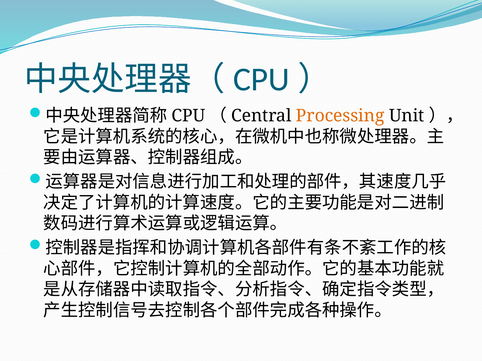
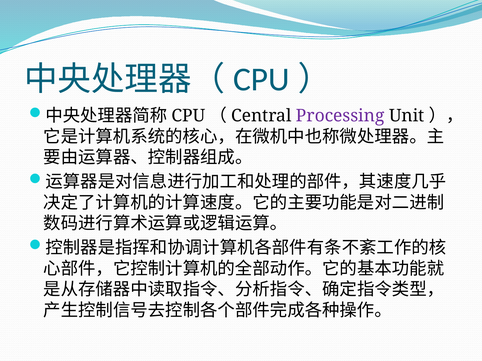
Processing colour: orange -> purple (340, 116)
